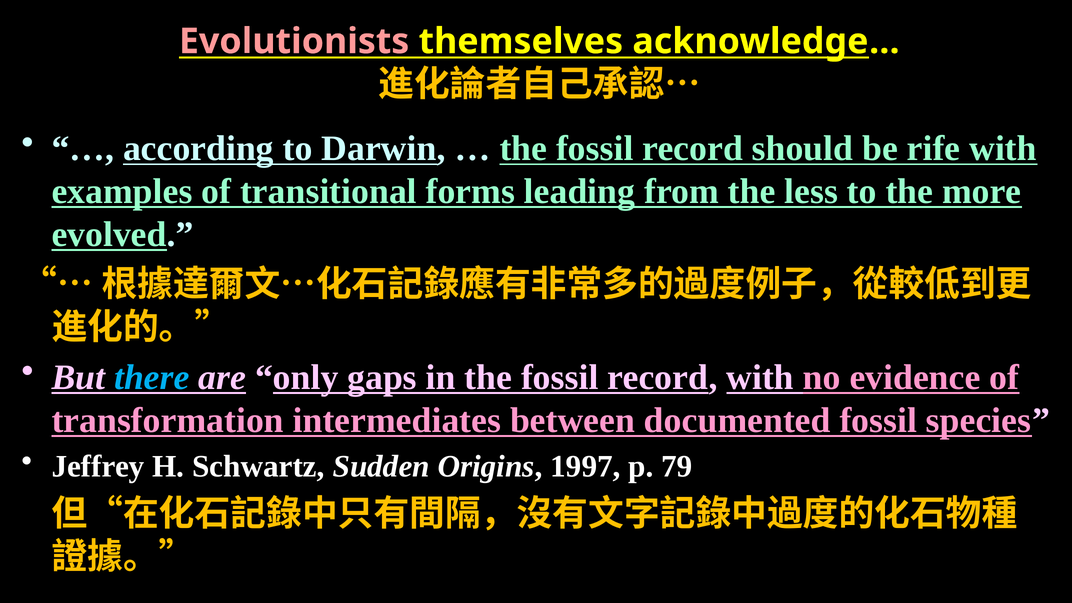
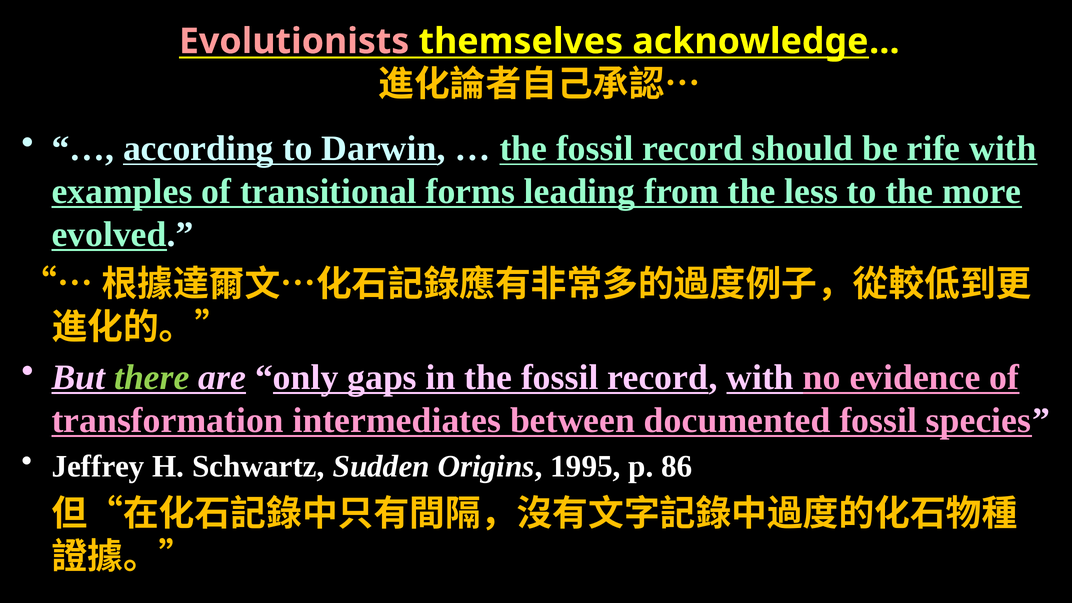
there colour: light blue -> light green (152, 377)
1997: 1997 -> 1995 (585, 466)
79: 79 -> 86 (677, 466)
